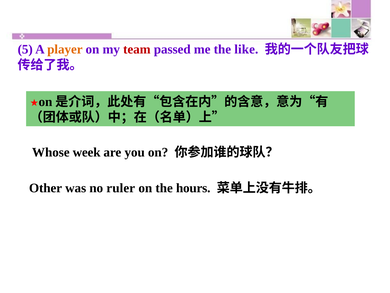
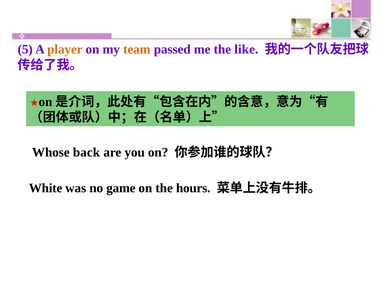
team colour: red -> orange (137, 49)
week: week -> back (86, 152)
Other: Other -> White (46, 188)
ruler: ruler -> game (121, 188)
